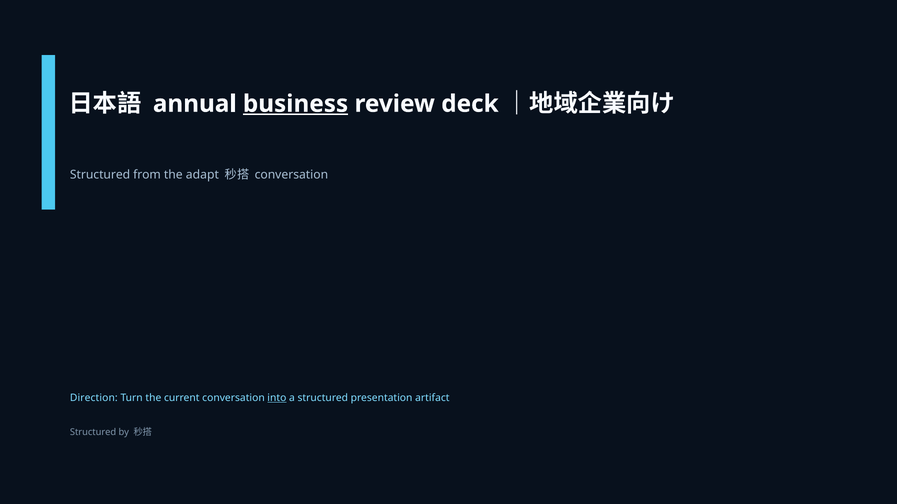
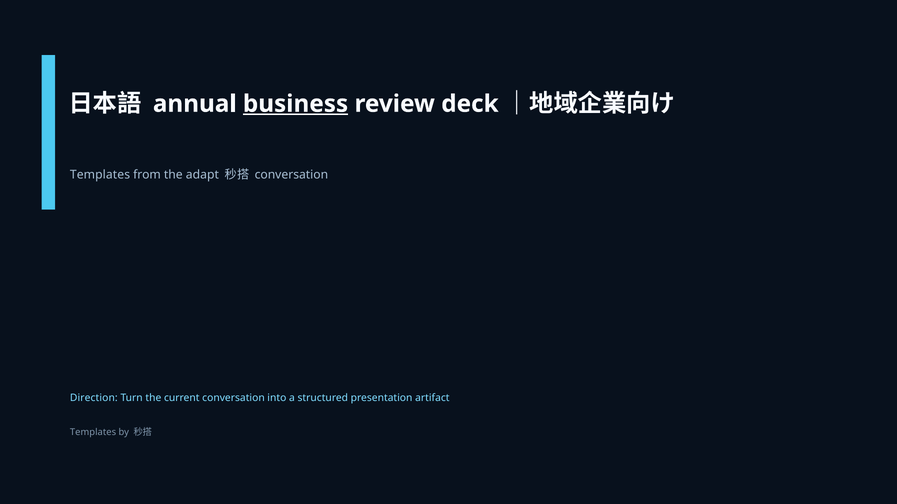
Structured: Structured -> Templates (100, 175)
into underline: present -> none (277, 398)
Structured: Structured -> Templates (93, 433)
